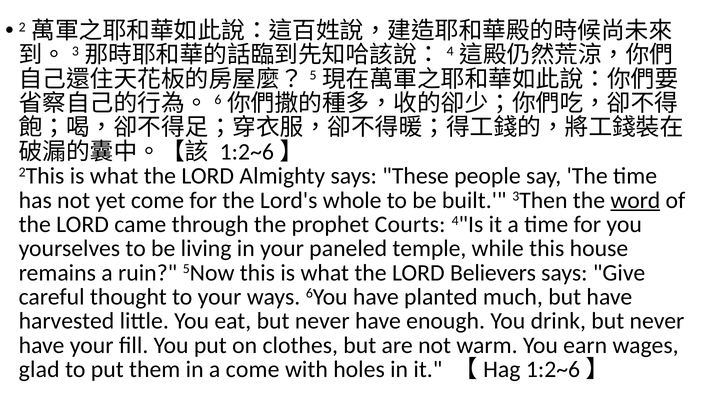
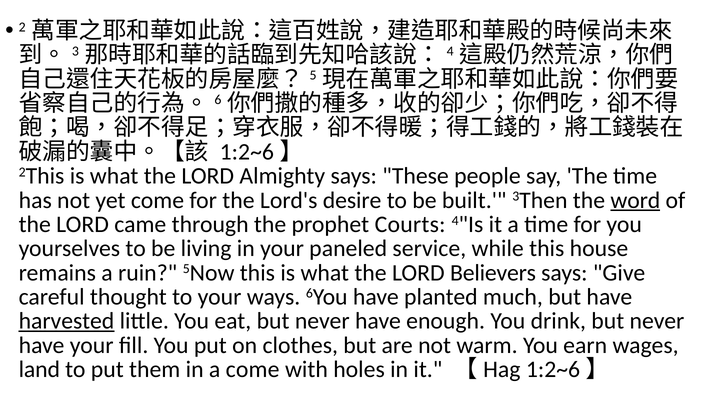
whole: whole -> desire (352, 200)
temple: temple -> service (429, 249)
harvested underline: none -> present (67, 322)
glad: glad -> land (39, 370)
